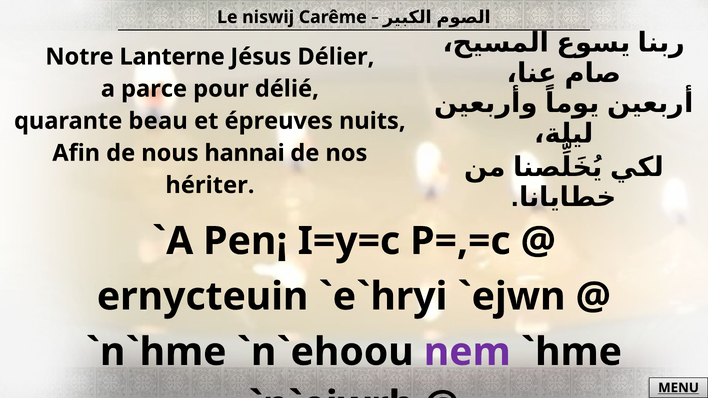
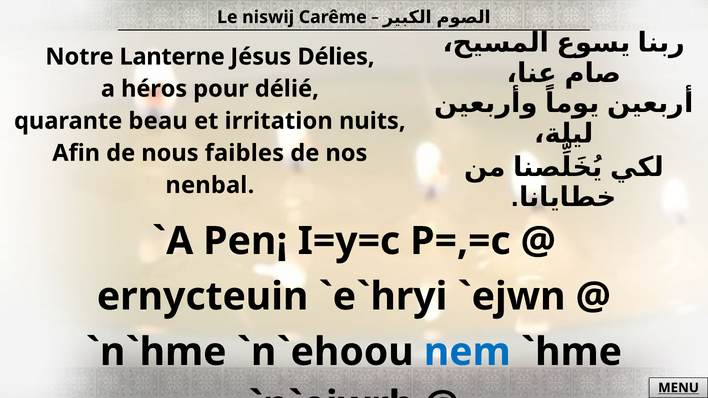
Délier: Délier -> Délies (336, 57)
parce: parce -> héros (154, 89)
épreuves: épreuves -> irritation (279, 121)
hannai: hannai -> faibles (244, 153)
hériter: hériter -> nenbal (210, 185)
nem colour: purple -> blue (467, 352)
